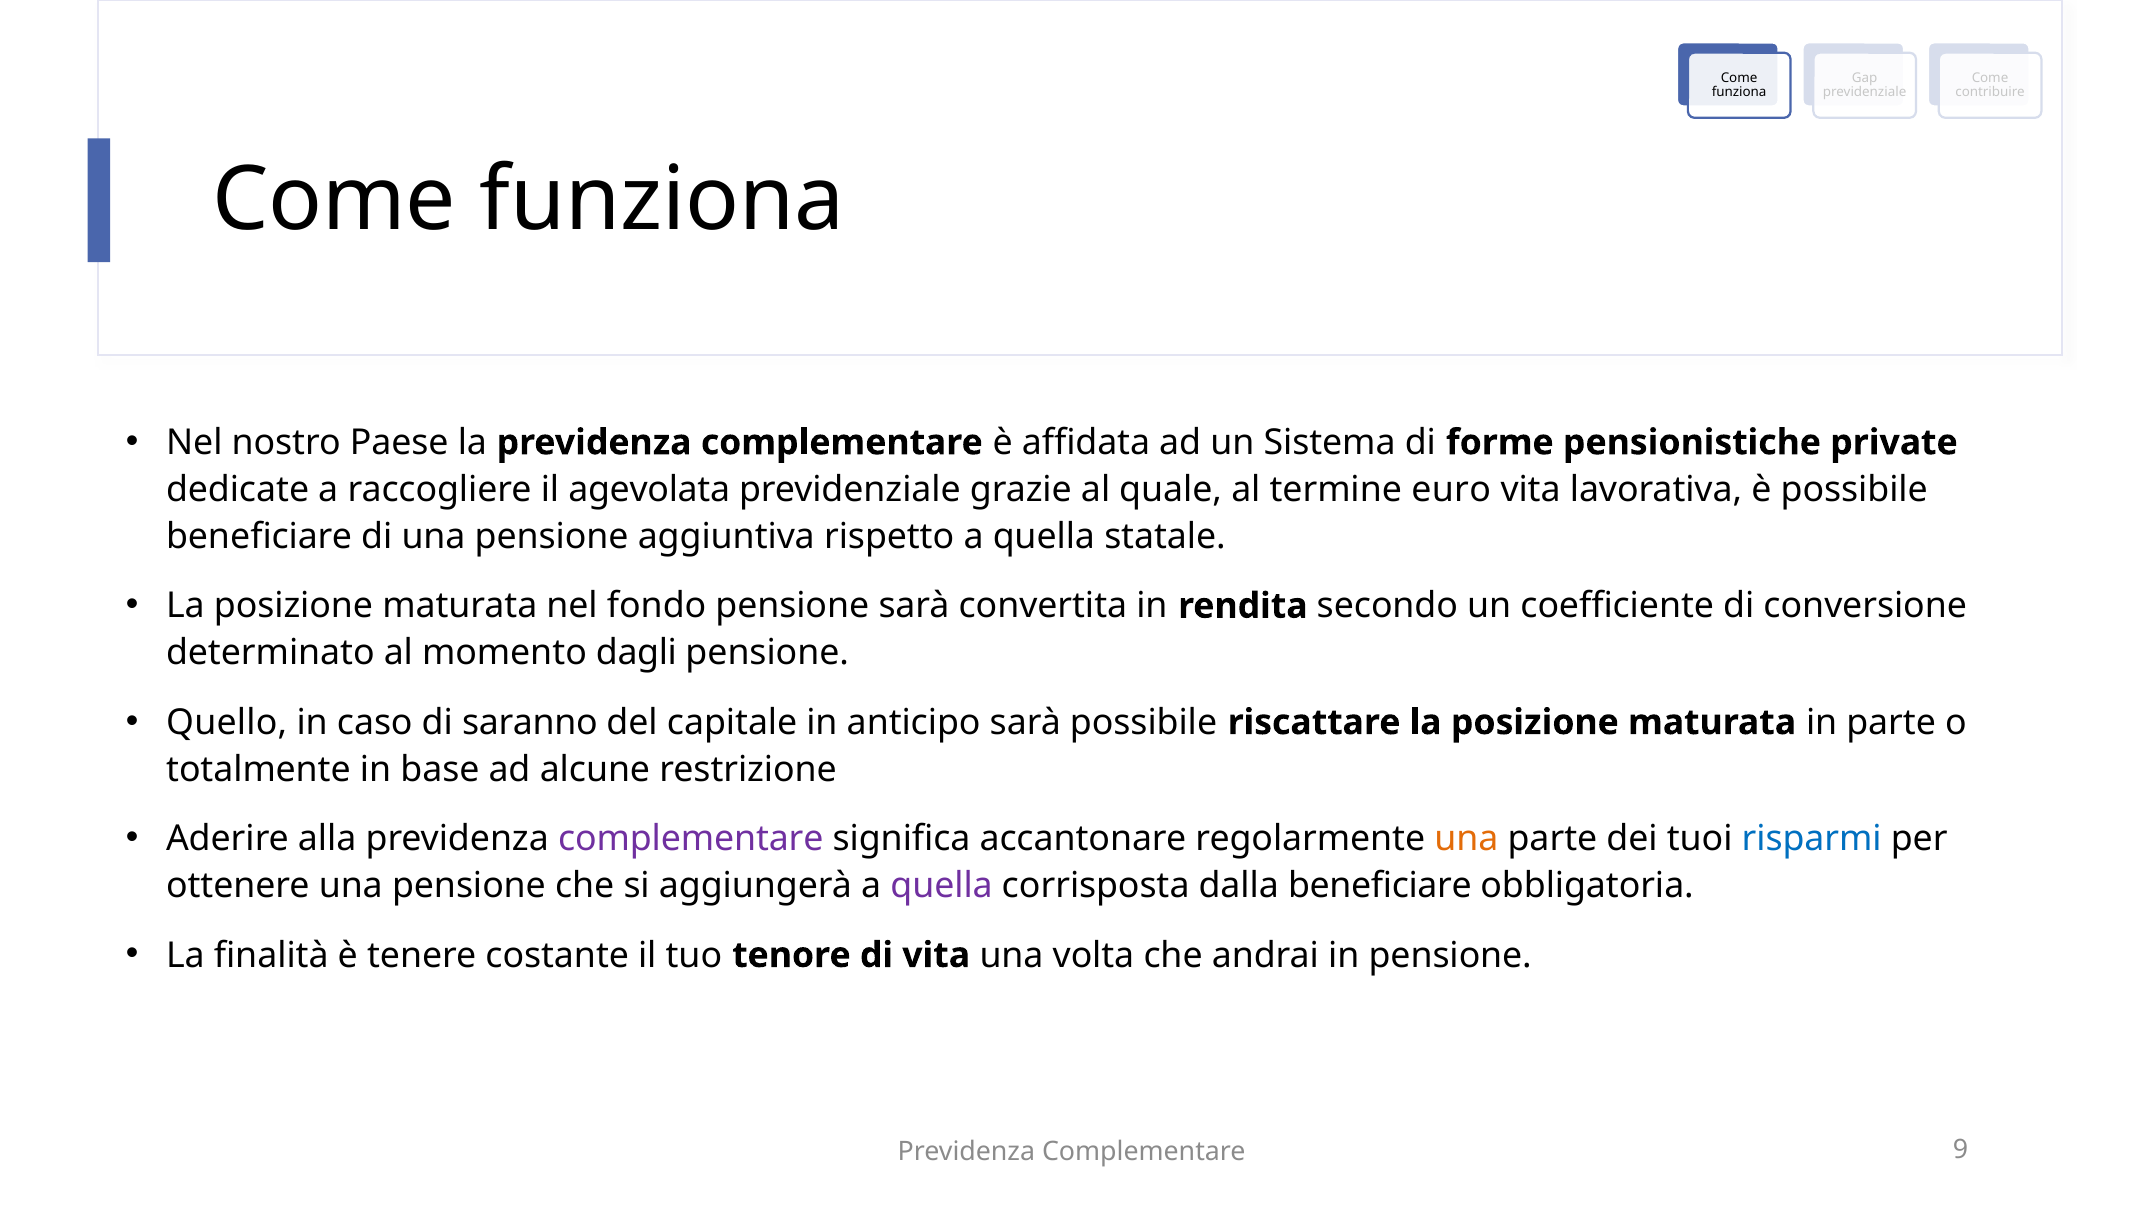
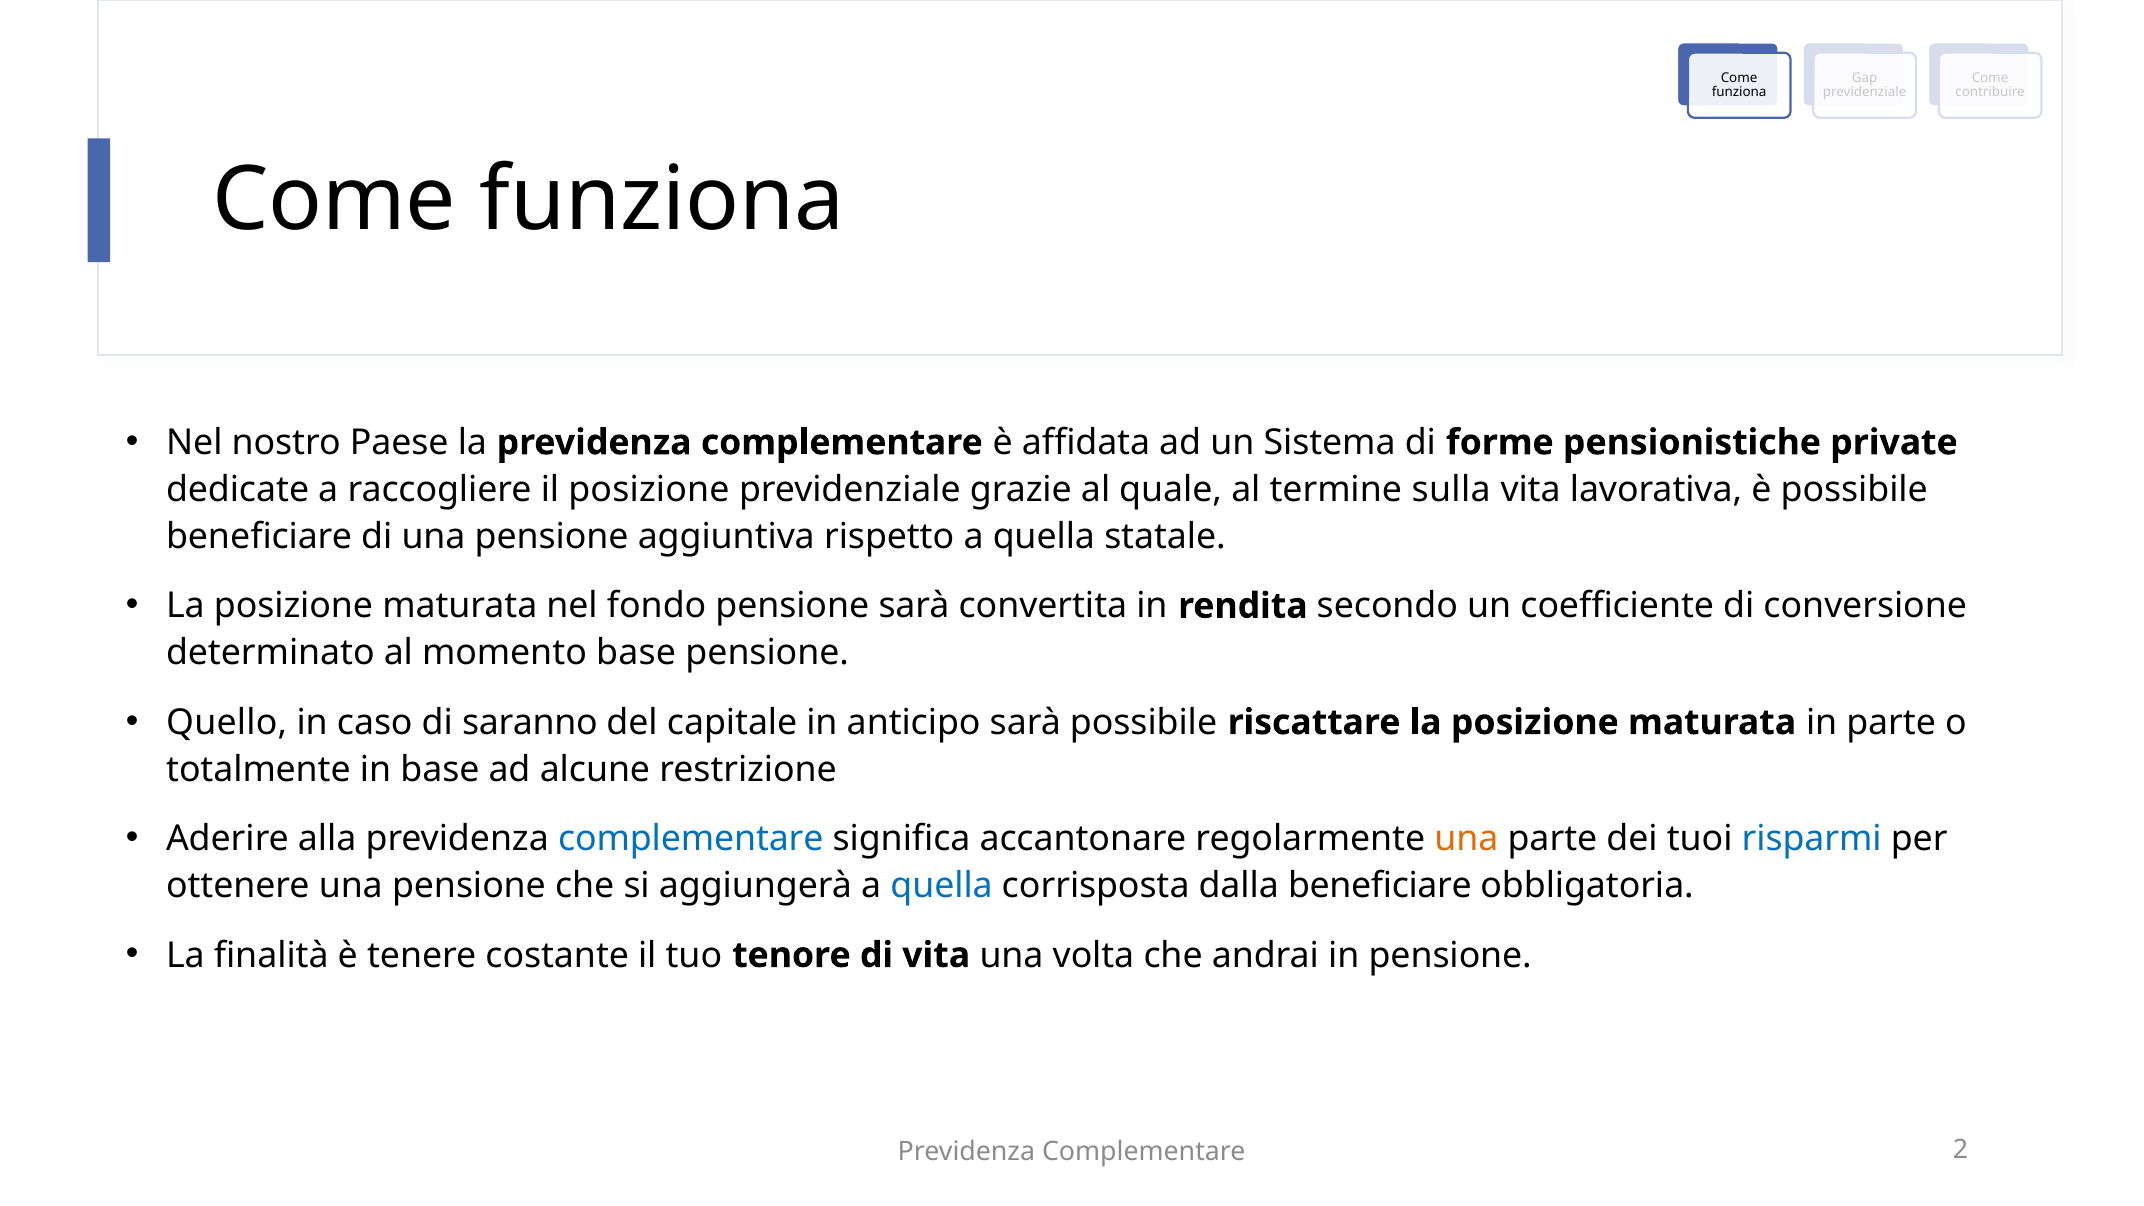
il agevolata: agevolata -> posizione (649, 490)
euro: euro -> sulla (1451, 490)
momento dagli: dagli -> base (636, 653)
complementare colour: purple -> blue (691, 839)
quella colour: purple -> blue (942, 886)
9: 9 -> 2 (1961, 1150)
